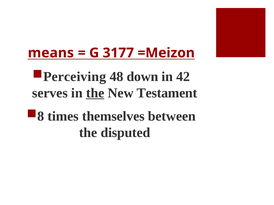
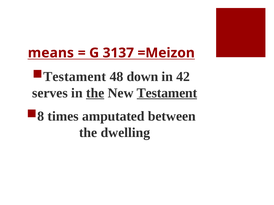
3177: 3177 -> 3137 (118, 53)
Perceiving: Perceiving -> Testament (75, 77)
Testament underline: none -> present (167, 93)
themselves: themselves -> amputated (113, 116)
disputed: disputed -> dwelling (125, 133)
